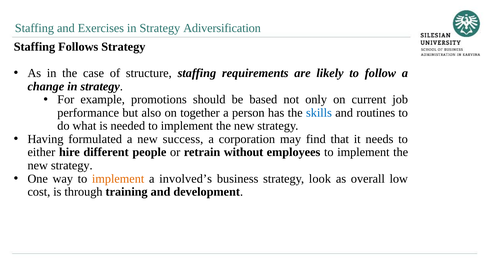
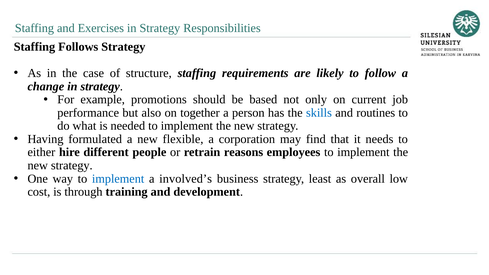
Adiversification: Adiversification -> Responsibilities (222, 28)
success: success -> flexible (183, 139)
without: without -> reasons (244, 152)
implement colour: orange -> blue (118, 179)
look: look -> least (320, 179)
